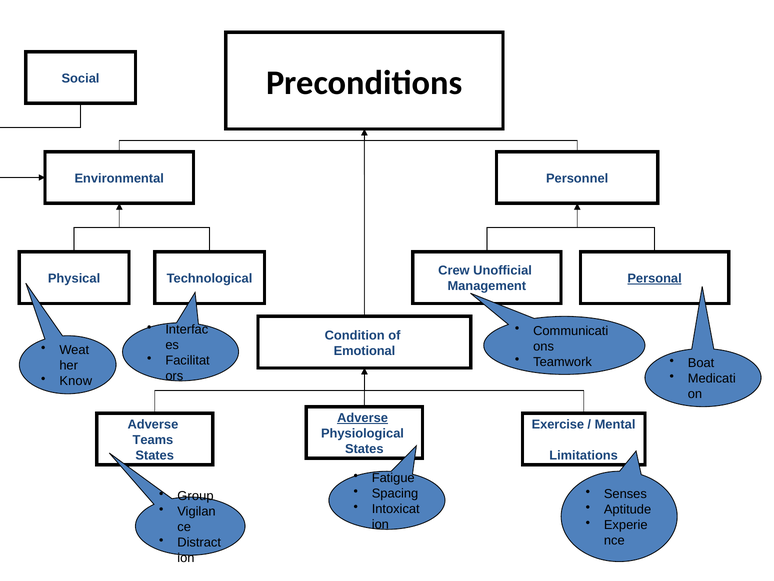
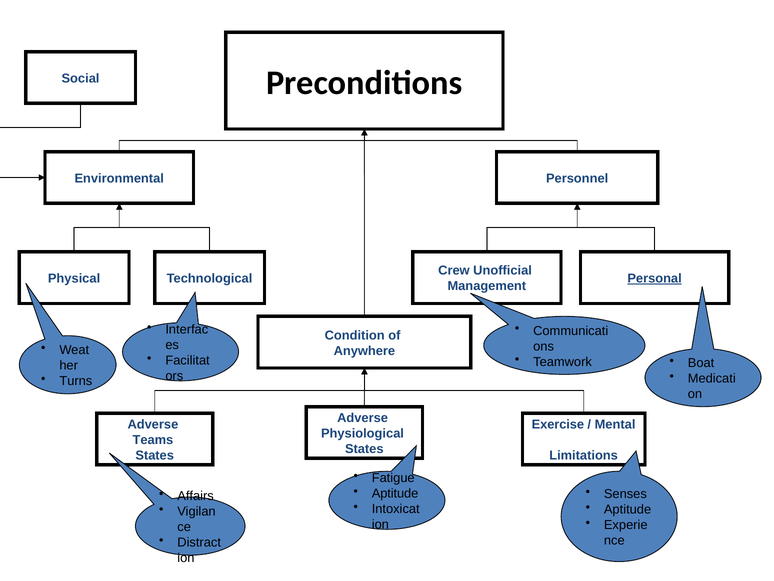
Emotional: Emotional -> Anywhere (364, 350)
Know: Know -> Turns (76, 381)
Adverse underline: present -> none (363, 418)
Spacing: Spacing -> Aptitude (395, 493)
Group: Group -> Affairs (196, 496)
